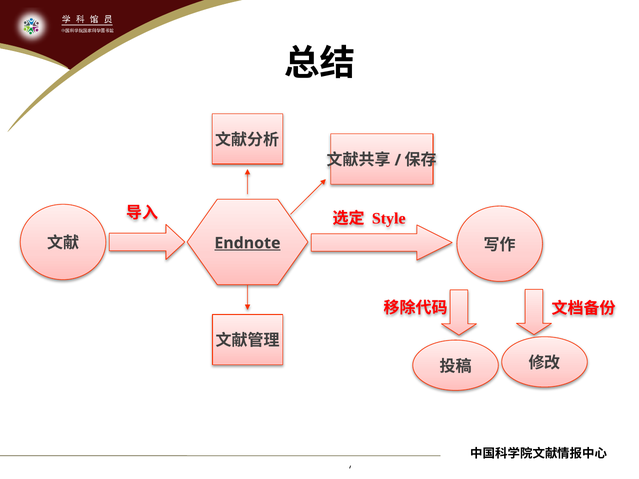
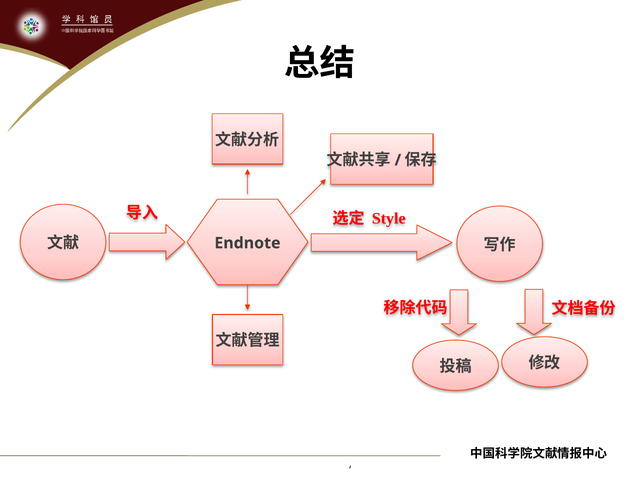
Endnote underline: present -> none (247, 243)
